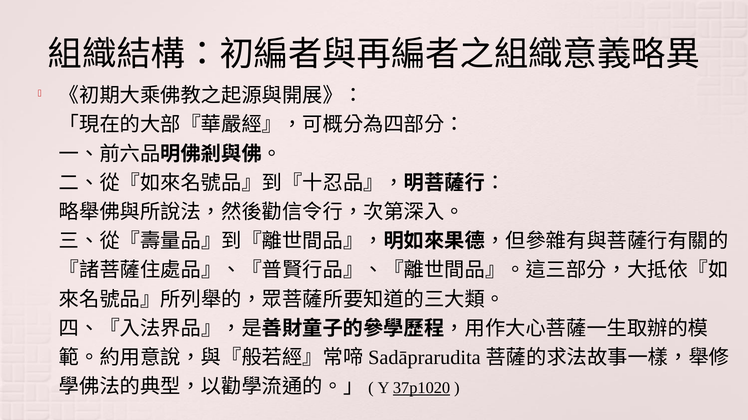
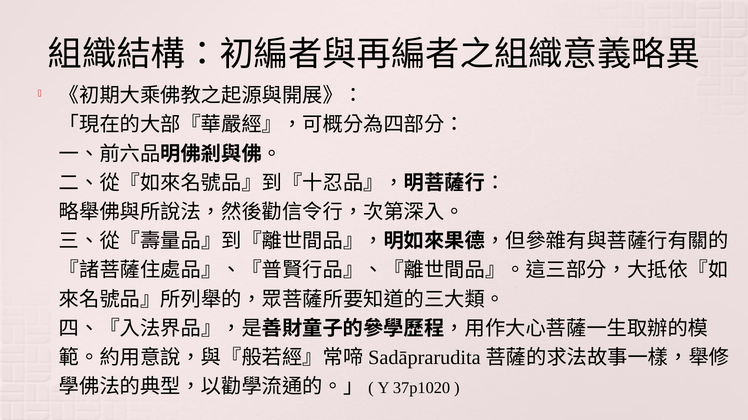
37p1020 underline: present -> none (422, 389)
